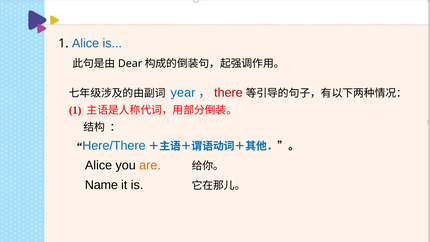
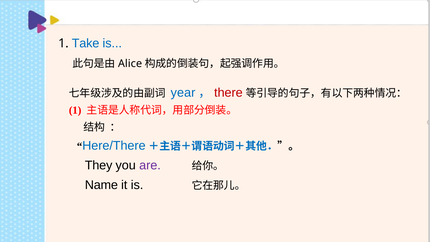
1 Alice: Alice -> Take (86, 43)
Dear: Dear -> Alice (130, 63)
Alice: Alice -> They (99, 165)
are colour: orange -> purple (150, 165)
